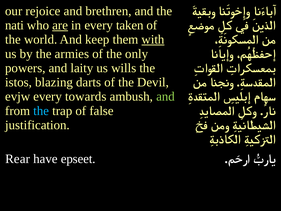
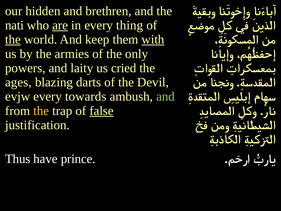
rejoice: rejoice -> hidden (43, 11)
taken: taken -> thing (130, 25)
the underline: none -> present (13, 39)
wills: wills -> cried (124, 68)
istos: istos -> ages (18, 82)
the colour: light blue -> yellow (41, 111)
false underline: none -> present (102, 111)
Rear: Rear -> Thus (18, 159)
epseet: epseet -> prince (78, 159)
